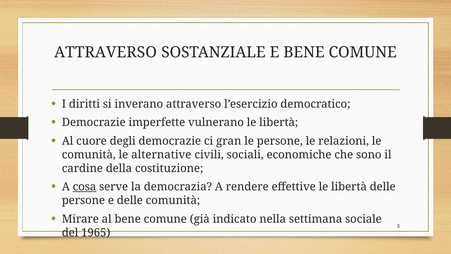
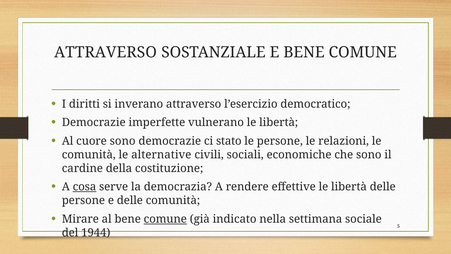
cuore degli: degli -> sono (123, 141)
gran: gran -> stato (229, 141)
comune underline: none -> present (165, 219)
1965: 1965 -> 1944 (96, 232)
